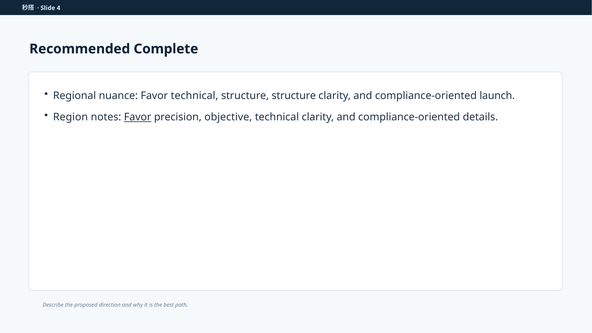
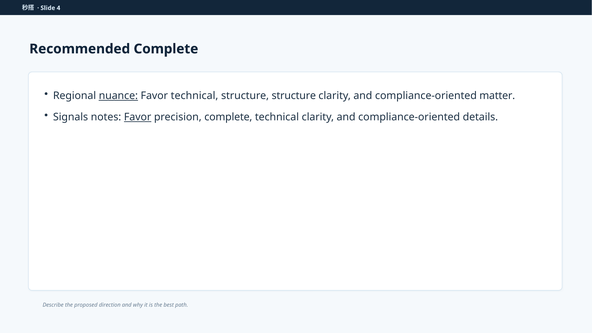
nuance underline: none -> present (118, 96)
launch: launch -> matter (497, 96)
Region: Region -> Signals (71, 117)
precision objective: objective -> complete (228, 117)
